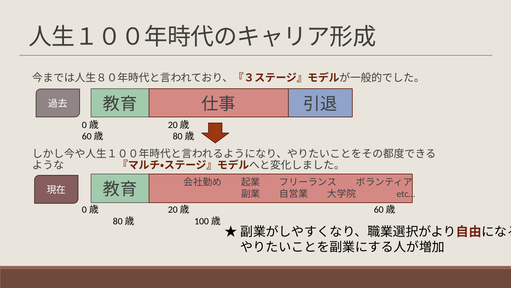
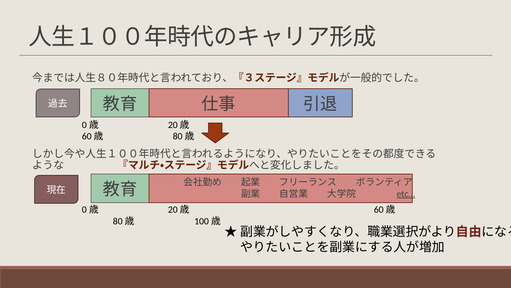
etc… underline: none -> present (406, 194)
